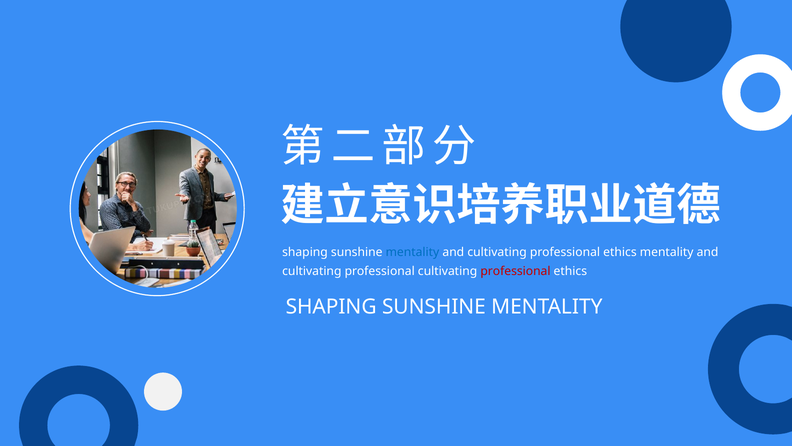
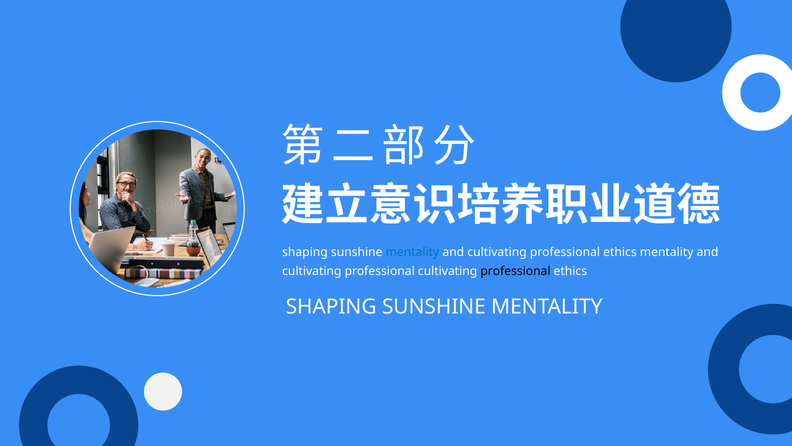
professional colour: red -> black (515, 271)
